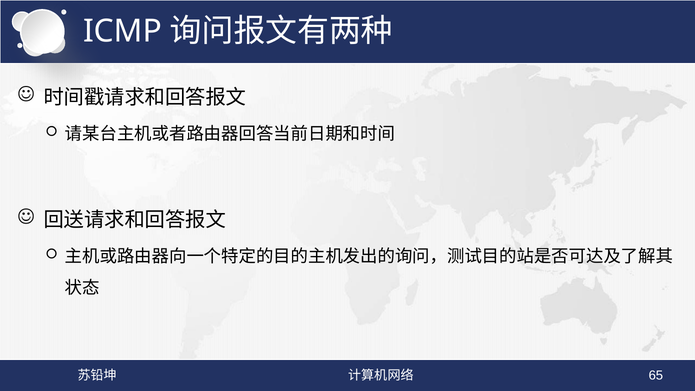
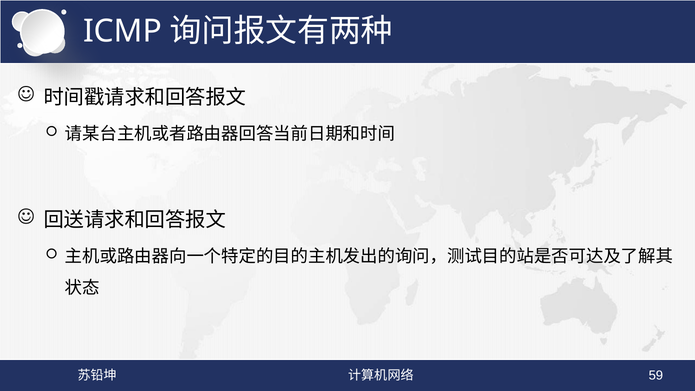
65: 65 -> 59 (656, 375)
